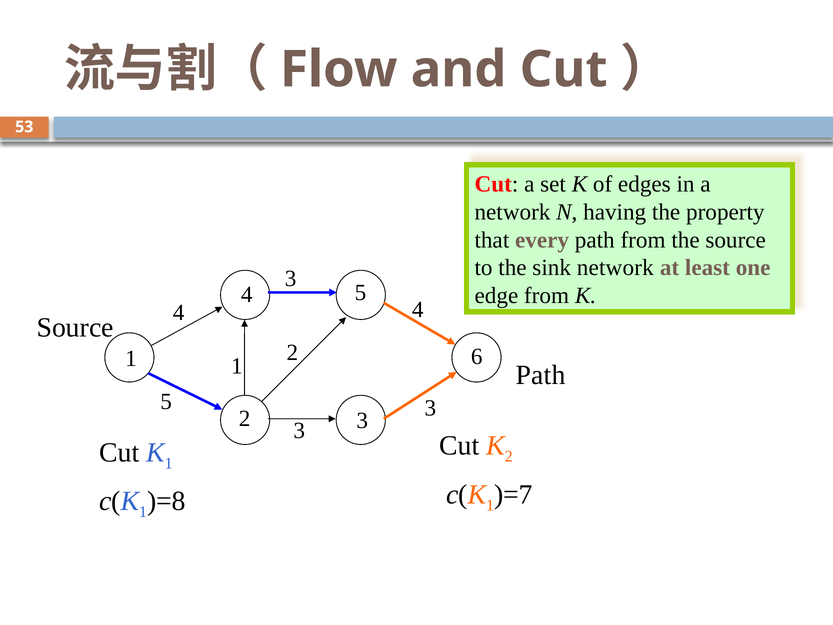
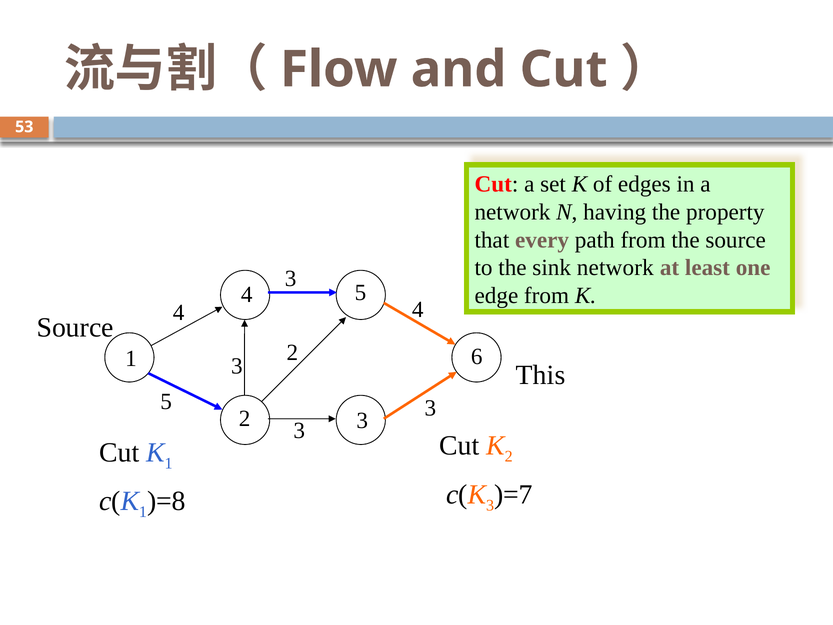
1 1: 1 -> 3 (237, 366)
Path: Path -> This (541, 375)
1: 1 -> 3 (490, 505)
